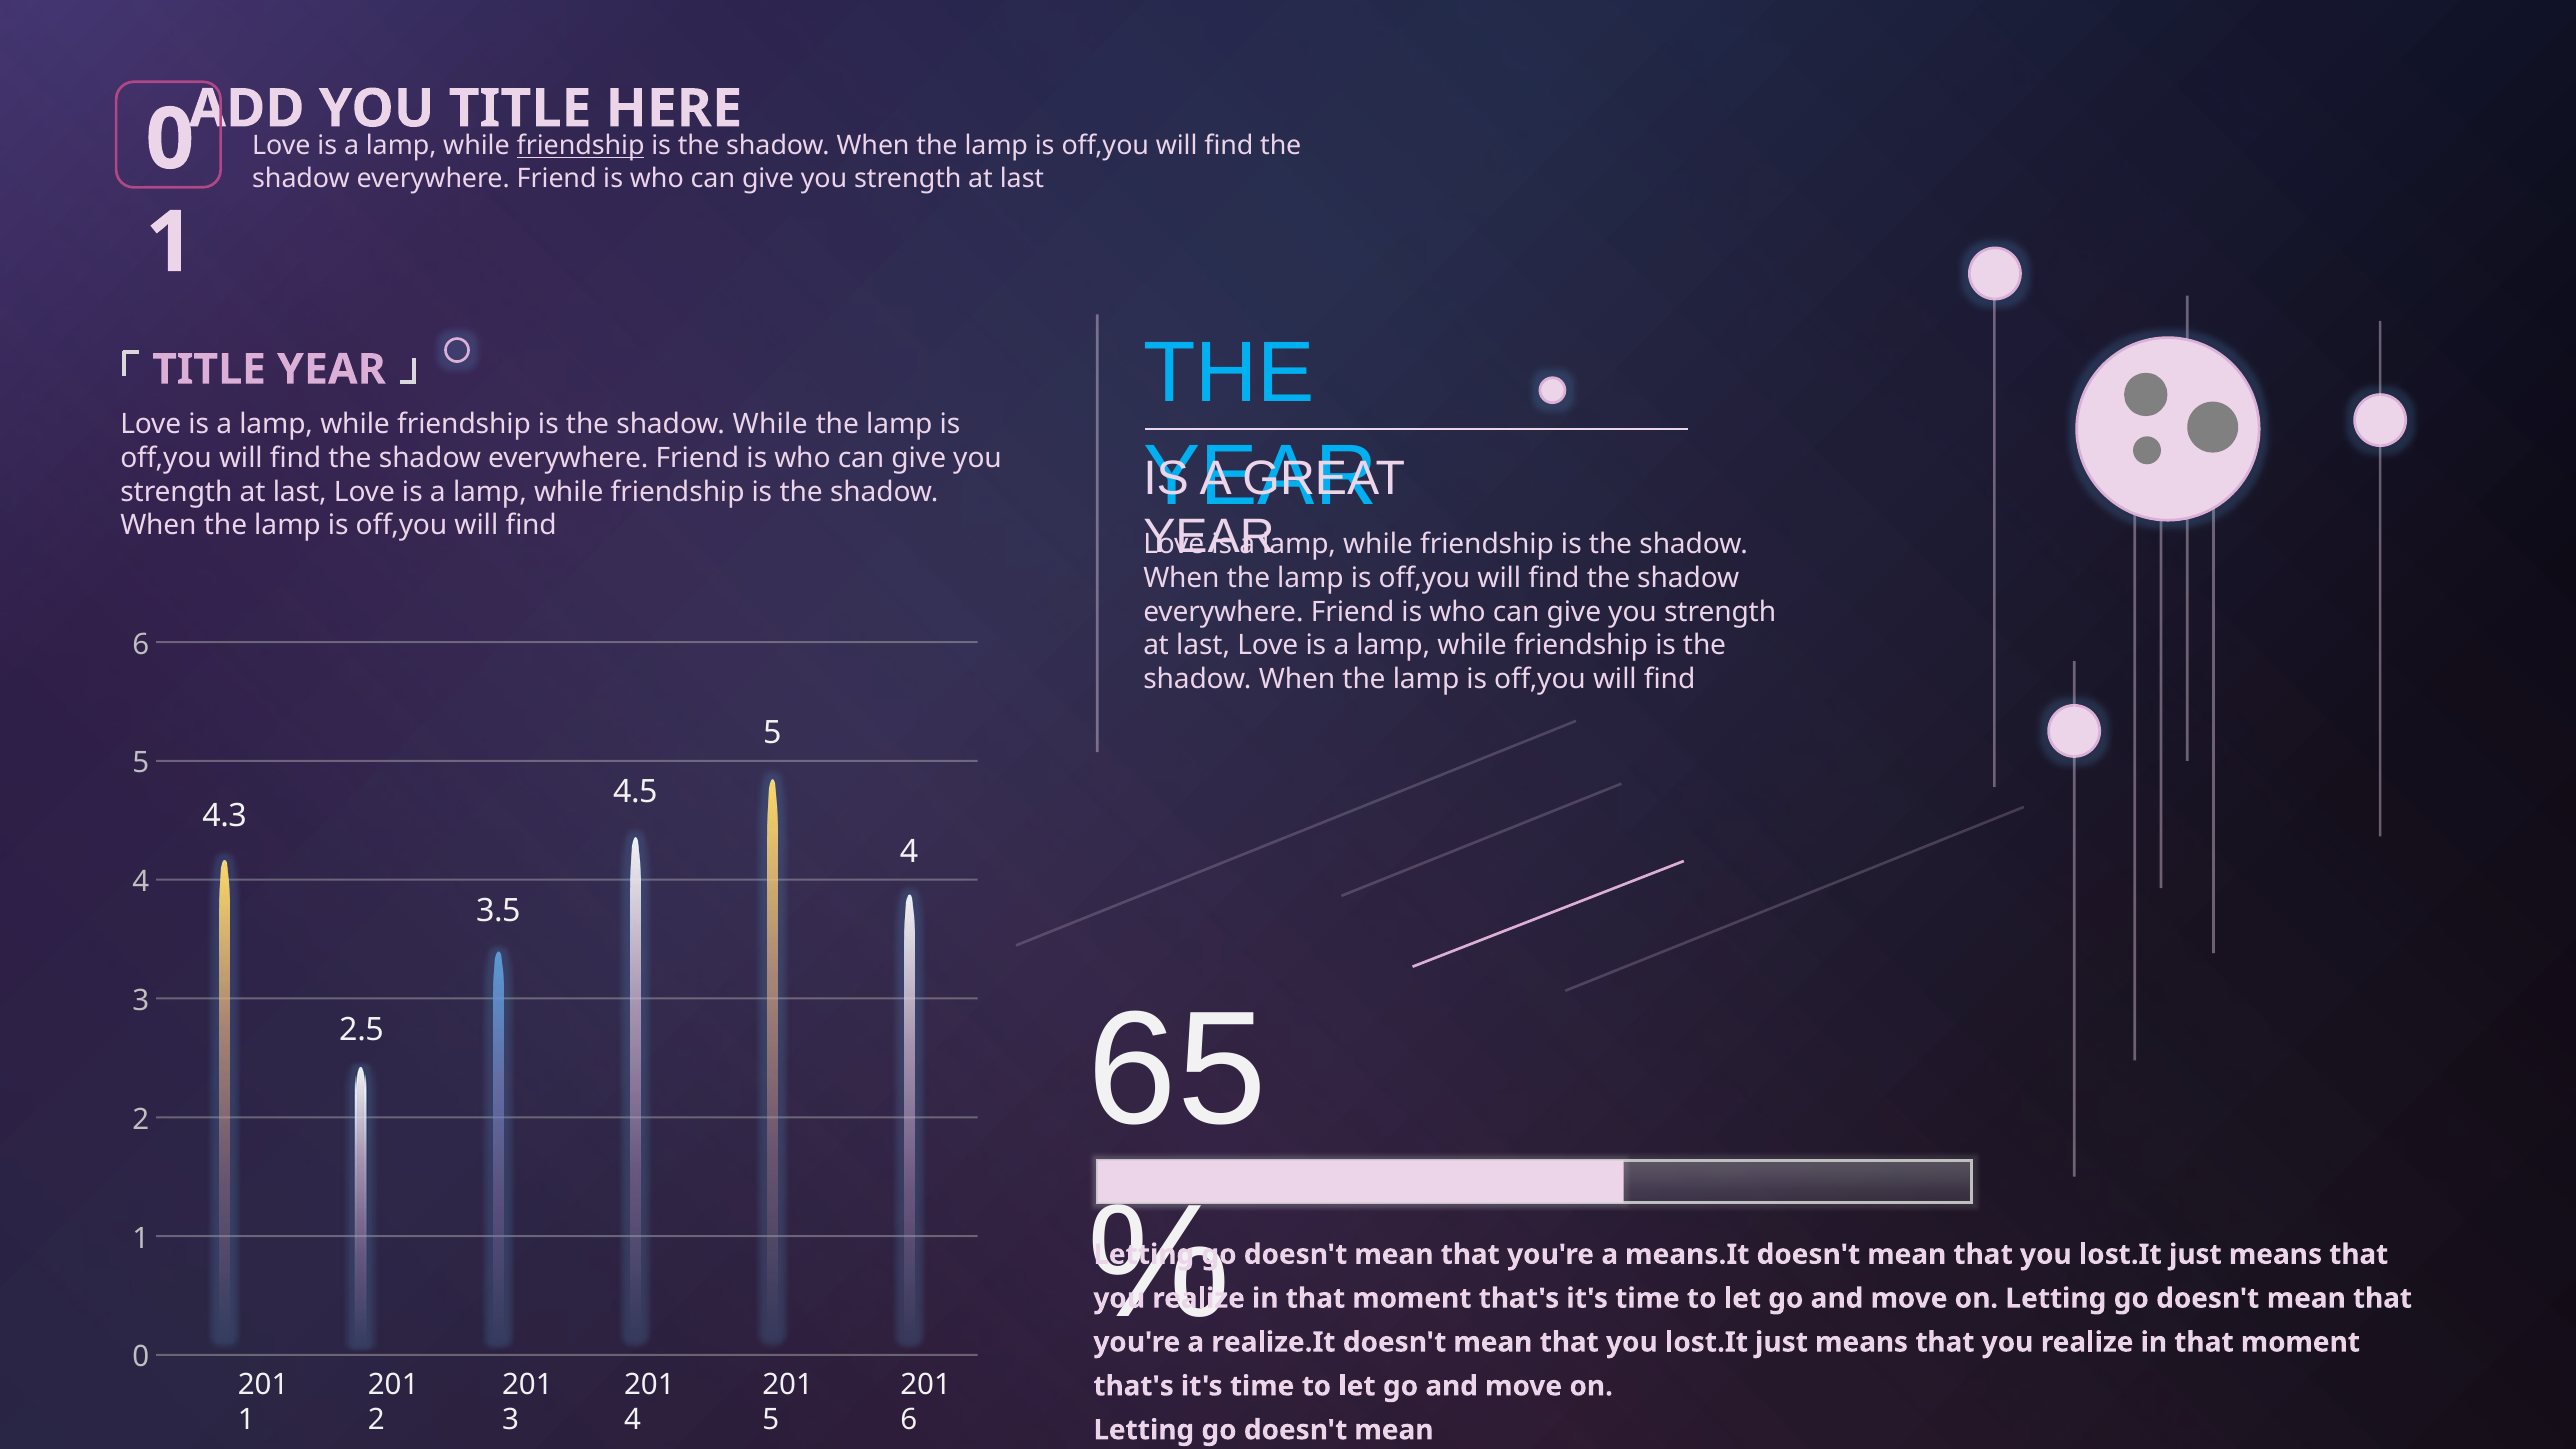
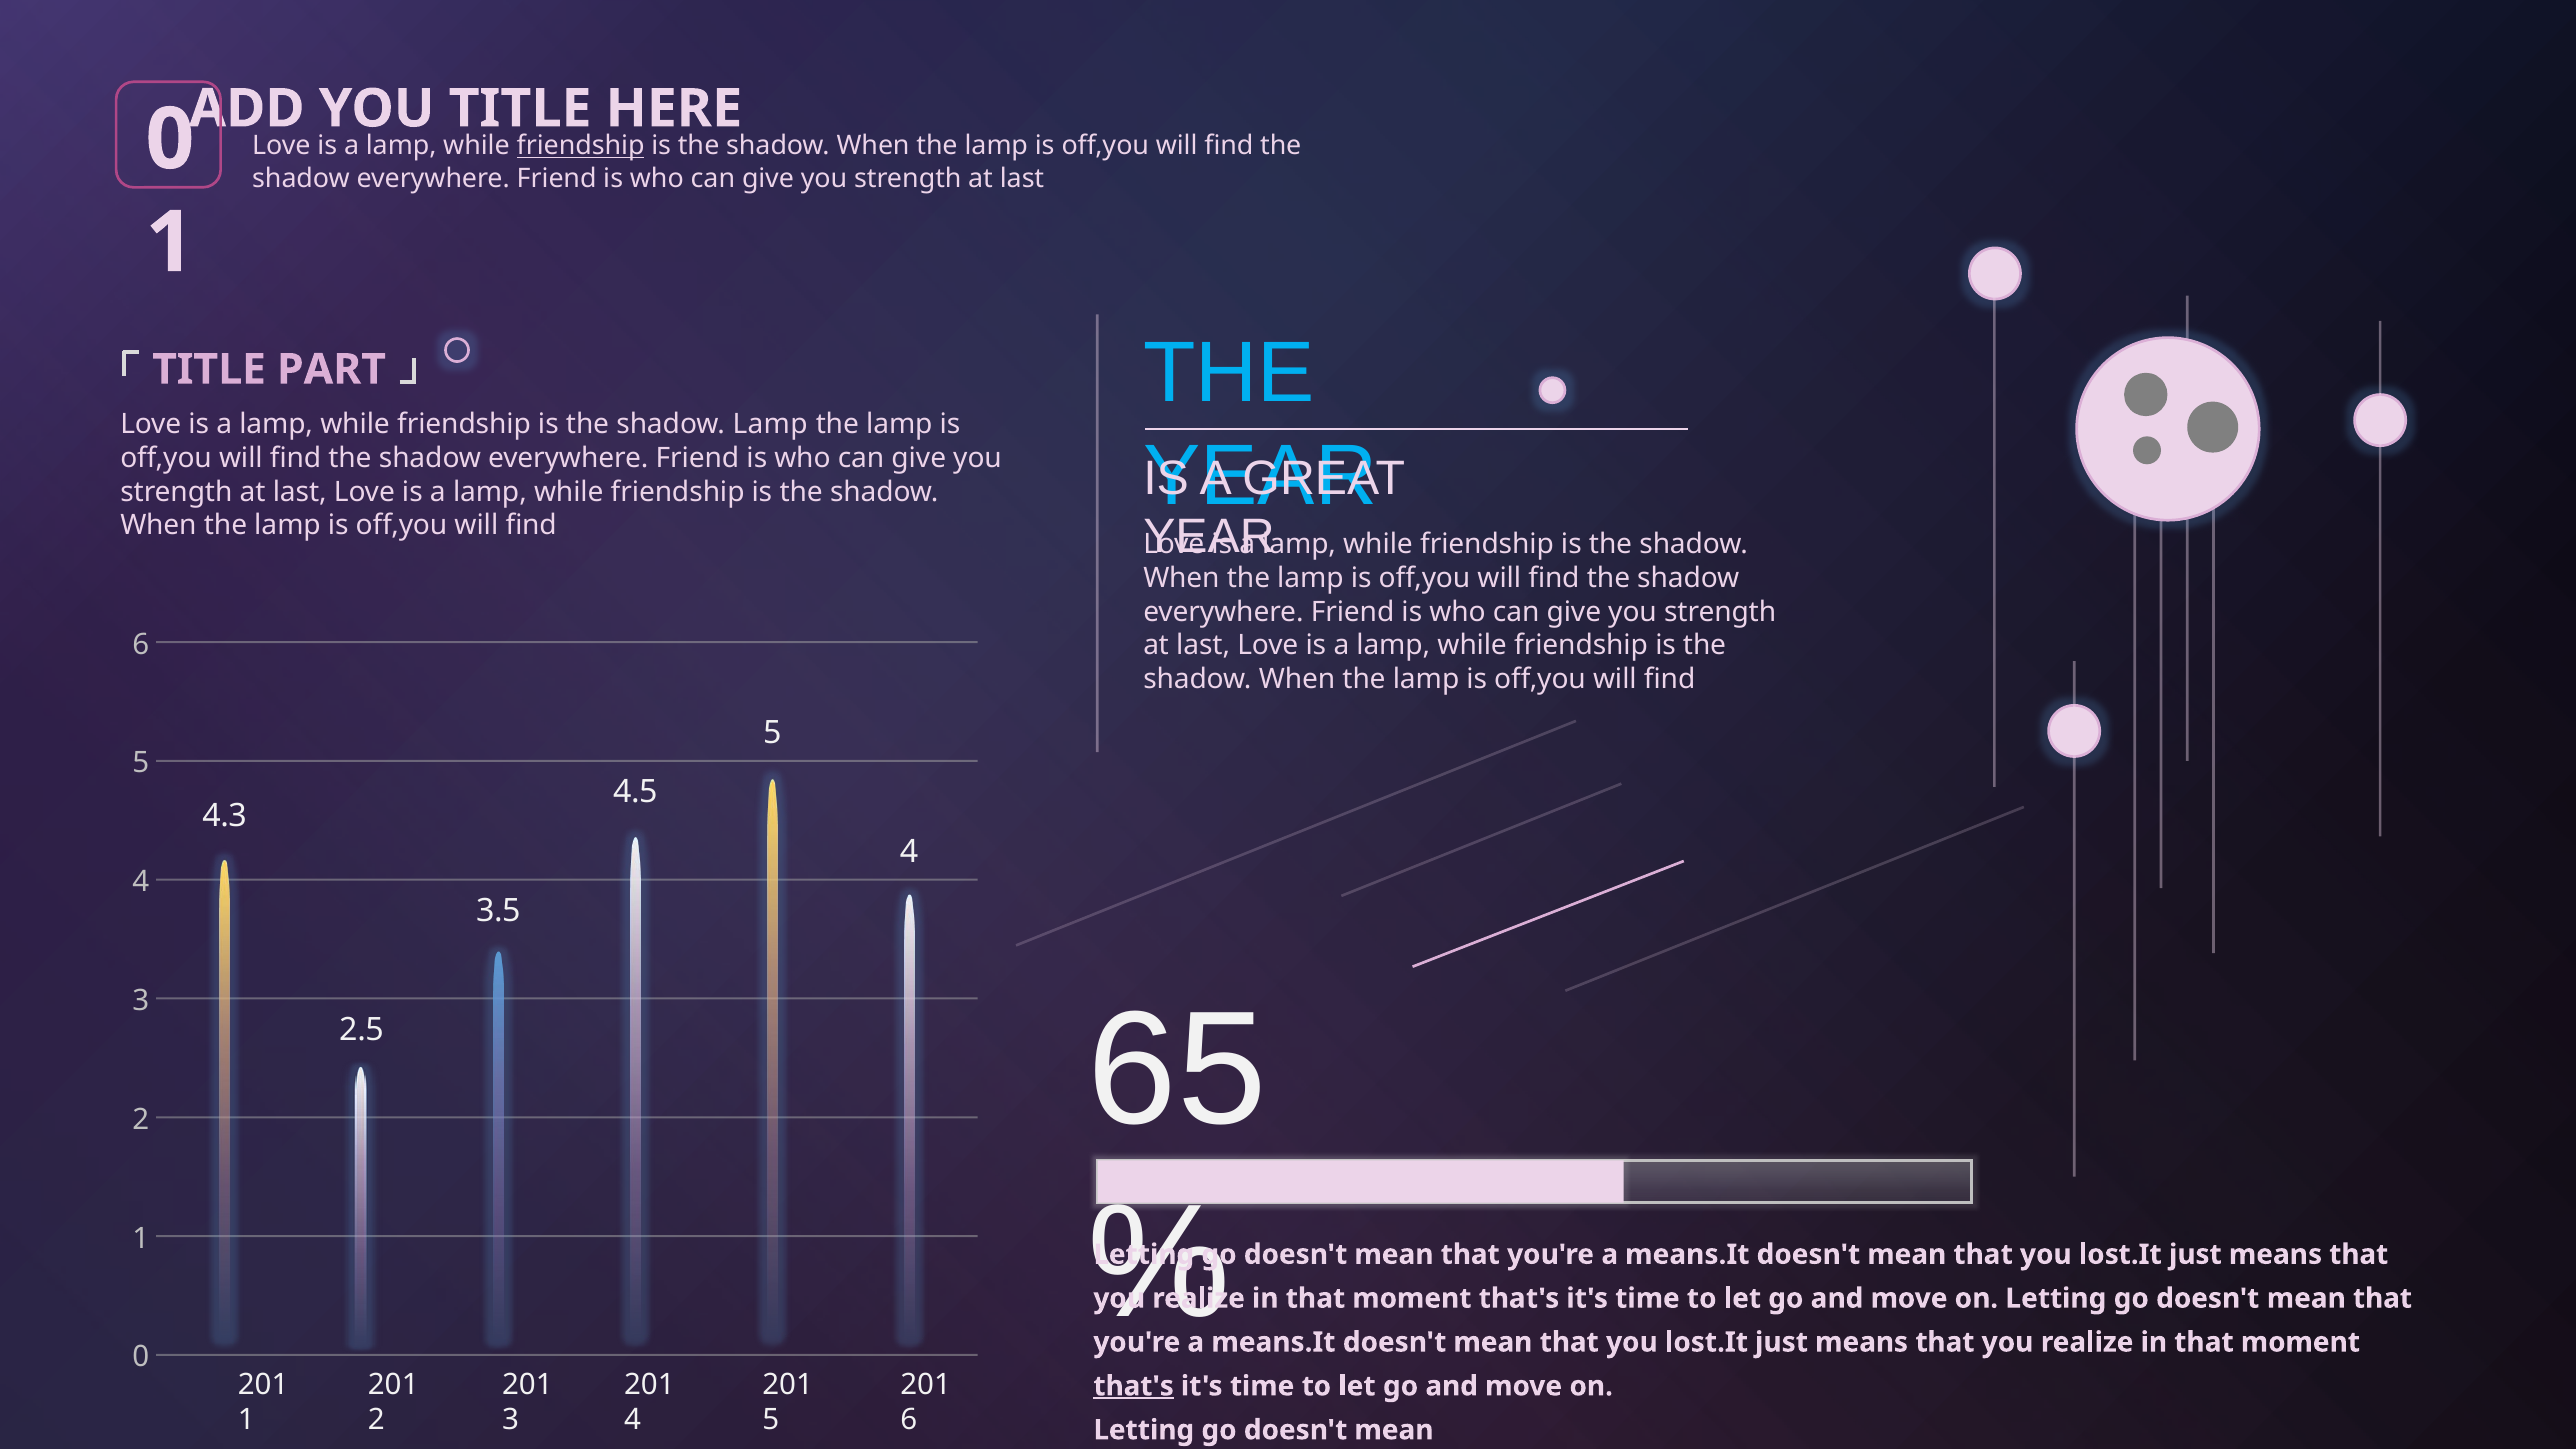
TITLE YEAR: YEAR -> PART (332, 370)
shadow While: While -> Lamp (770, 424)
realize.It: realize.It -> means.It (1273, 1342)
that's underline: none -> present (1134, 1386)
